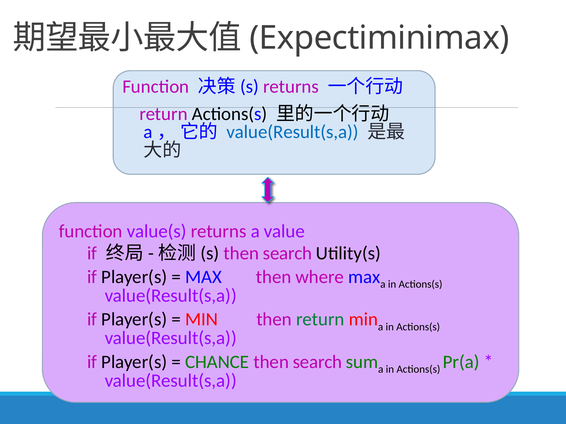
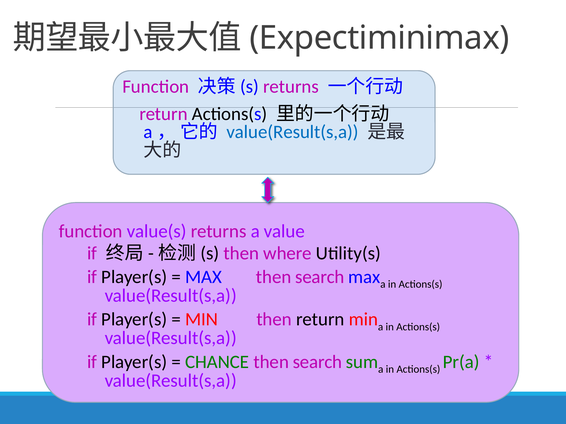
search: search -> where (287, 253)
MAX then where: where -> search (320, 277)
return colour: green -> black (320, 320)
